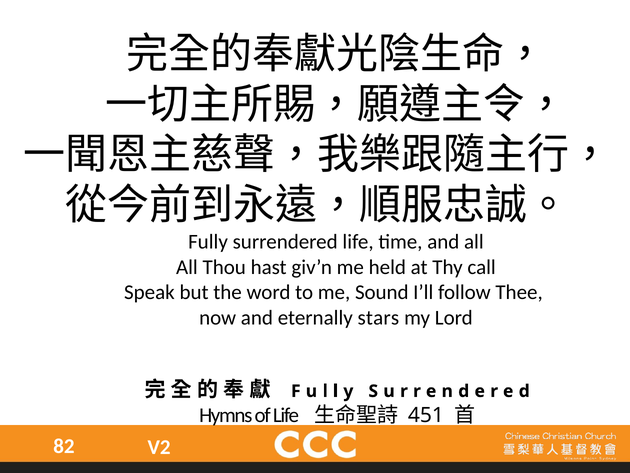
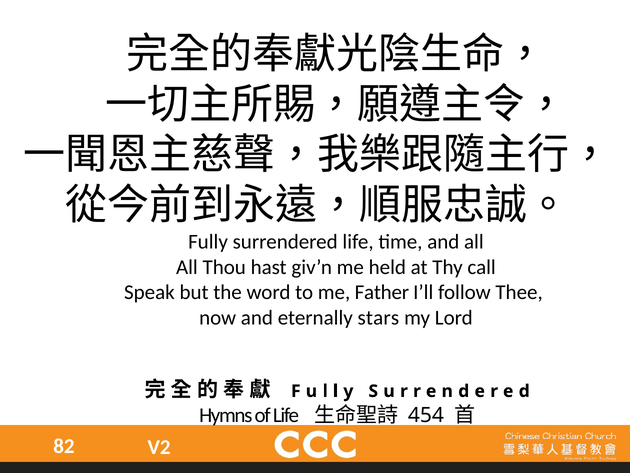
Sound: Sound -> Father (382, 292)
451: 451 -> 454 (426, 415)
